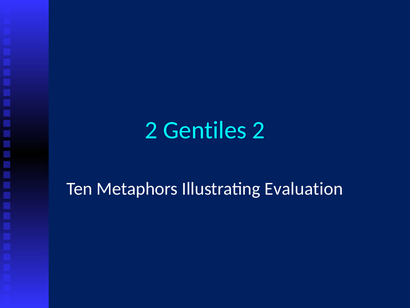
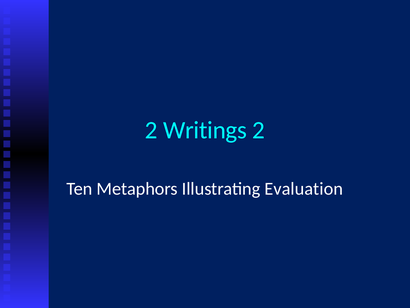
Gentiles: Gentiles -> Writings (205, 130)
